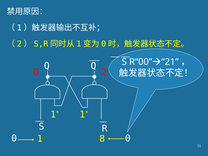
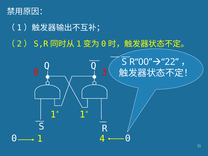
21: 21 -> 22 (170, 62)
2: 2 -> 3 (104, 72)
8: 8 -> 4 (102, 139)
